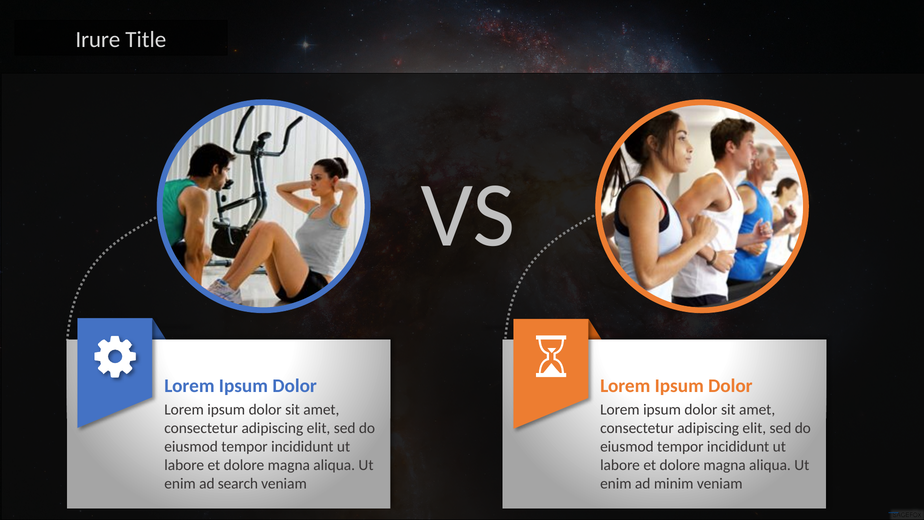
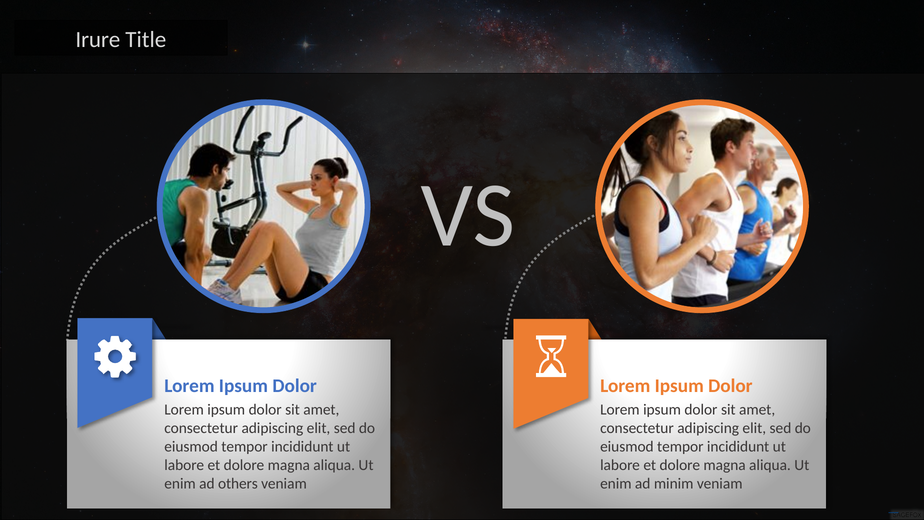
search: search -> others (238, 483)
